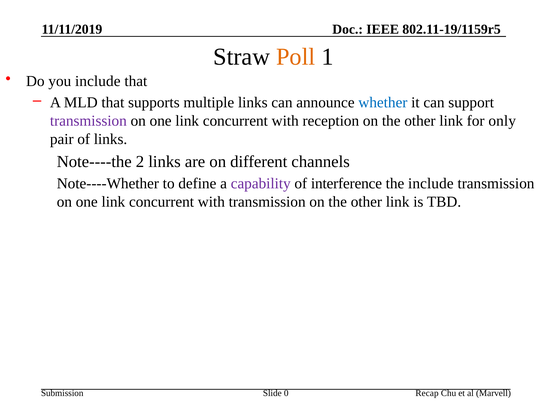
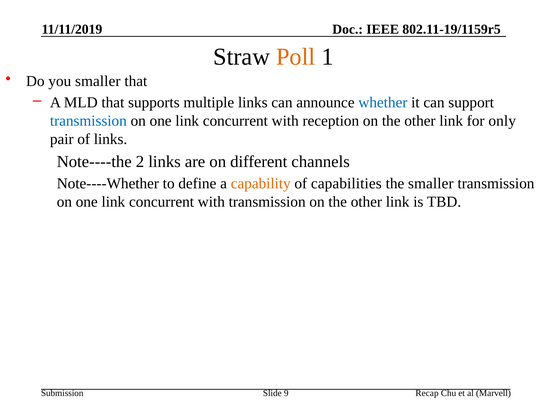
you include: include -> smaller (98, 81)
transmission colour: purple -> blue (88, 121)
capability colour: purple -> orange (261, 184)
interference: interference -> capabilities (346, 184)
the include: include -> smaller (431, 184)
0: 0 -> 9 (286, 393)
